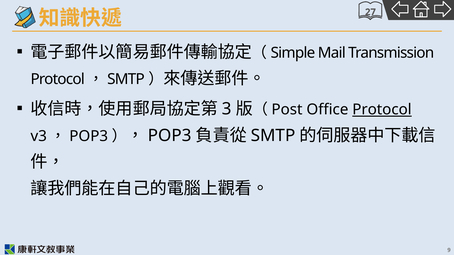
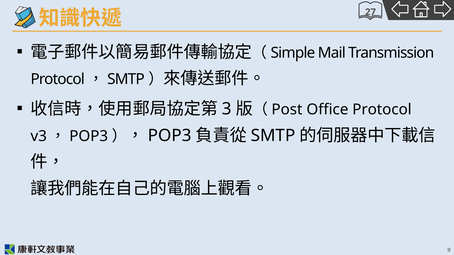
Protocol underline: present -> none (382, 110)
